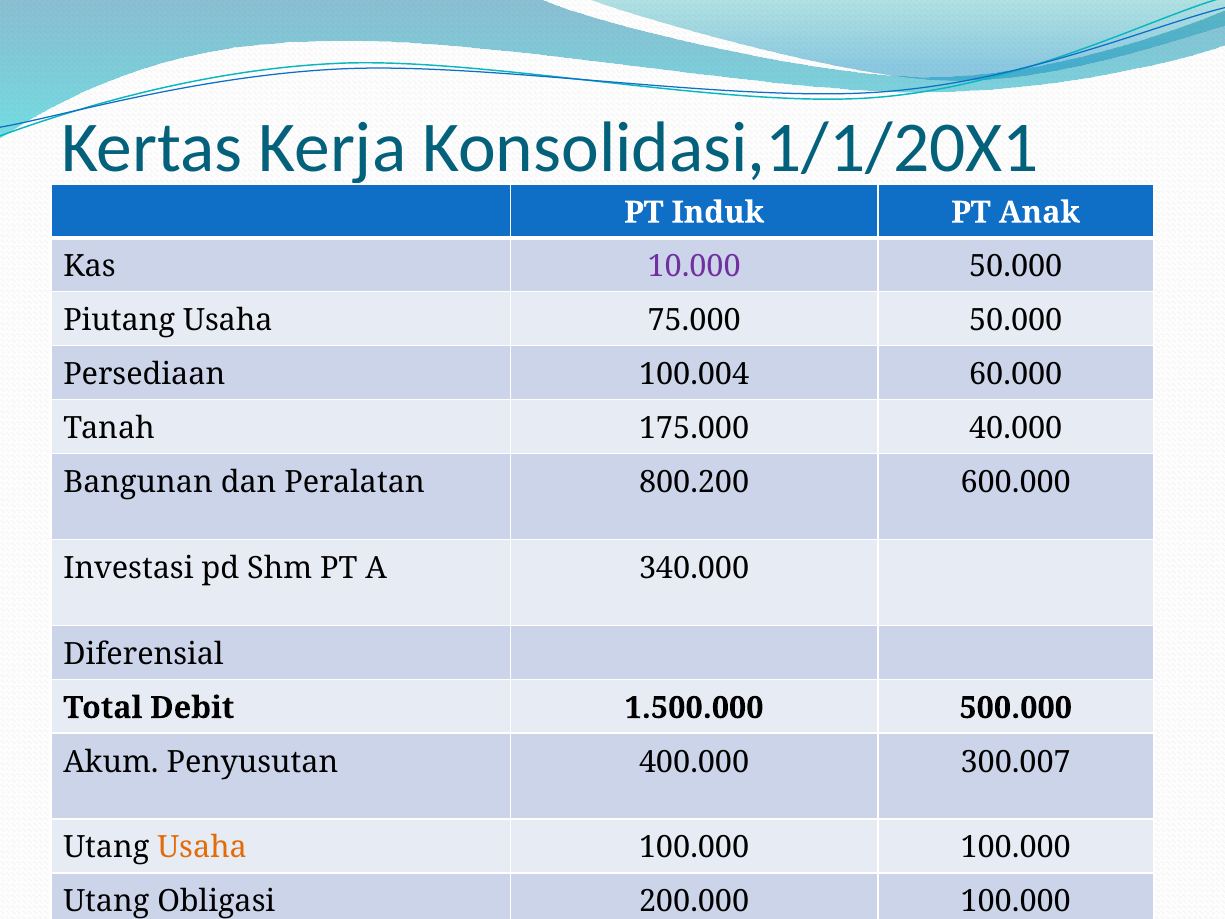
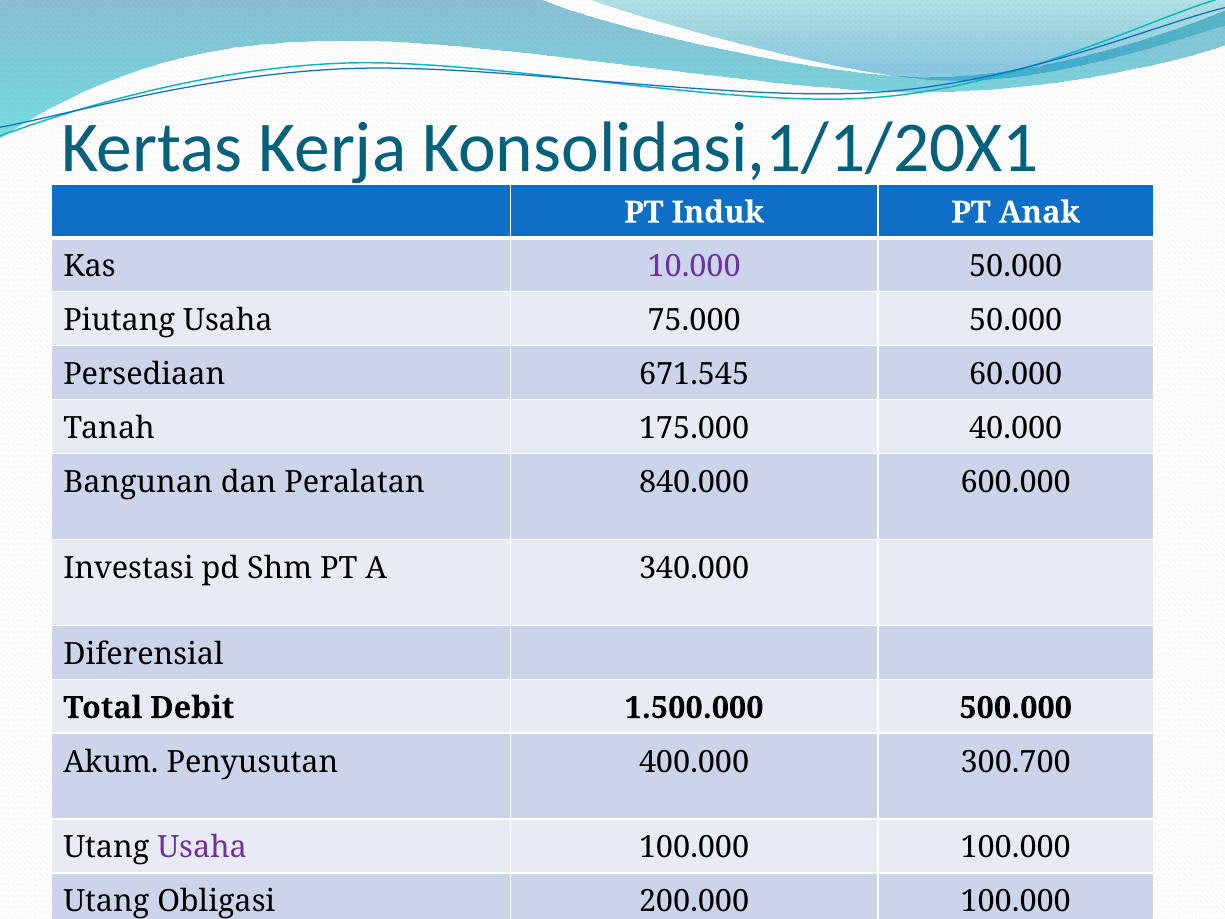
100.004: 100.004 -> 671.545 (694, 374)
800.200: 800.200 -> 840.000 (694, 482)
300.007: 300.007 -> 300.700 (1016, 762)
Usaha colour: orange -> purple (202, 847)
